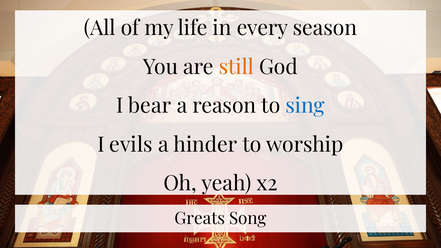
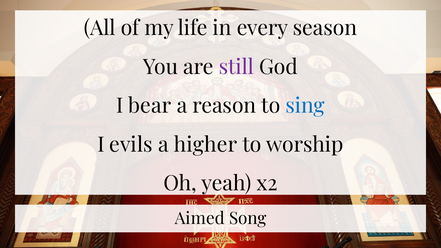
still colour: orange -> purple (236, 67)
hinder: hinder -> higher (205, 145)
Greats: Greats -> Aimed (200, 218)
